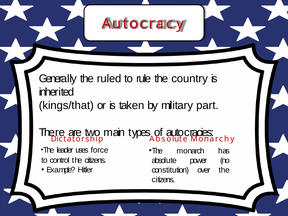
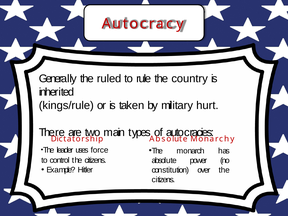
kings/that: kings/that -> kings/rule (66, 105)
part: part -> hurt (208, 105)
